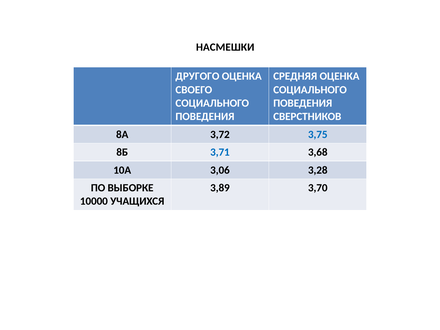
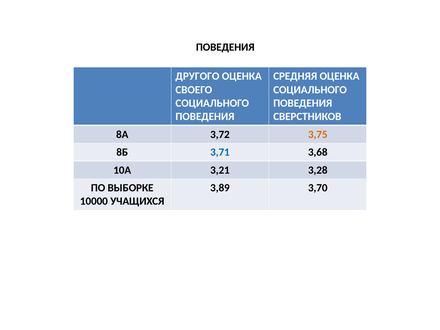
НАСМЕШКИ: НАСМЕШКИ -> ПОВЕДЕНИЯ (225, 47)
3,75 colour: blue -> orange (318, 134)
3,06: 3,06 -> 3,21 (220, 170)
